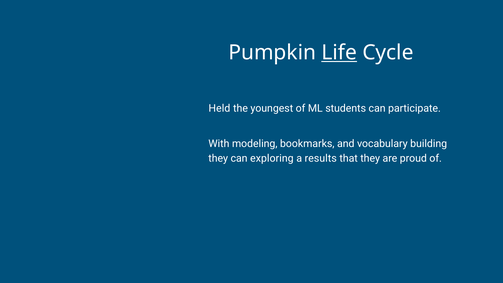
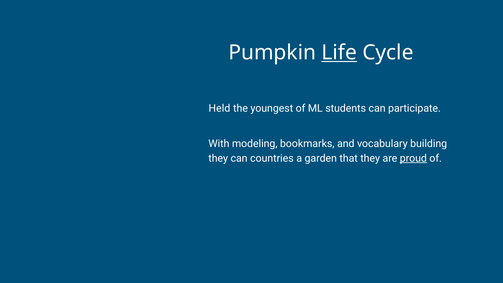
exploring: exploring -> countries (272, 158)
results: results -> garden (321, 158)
proud underline: none -> present (413, 158)
